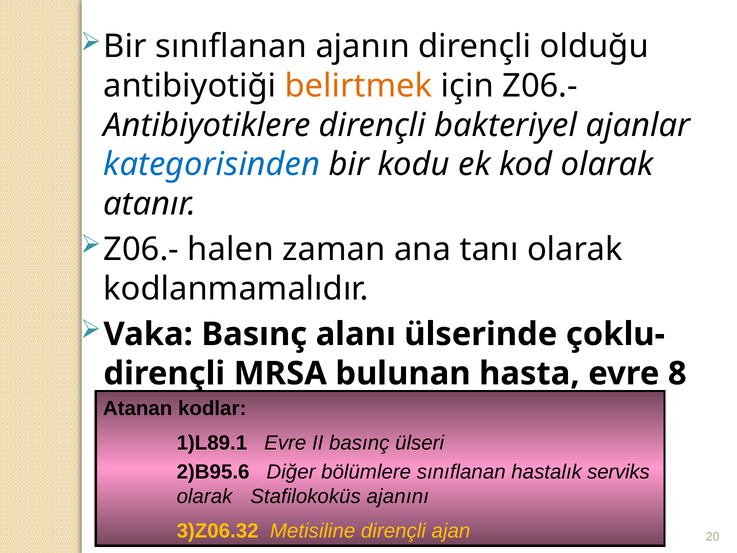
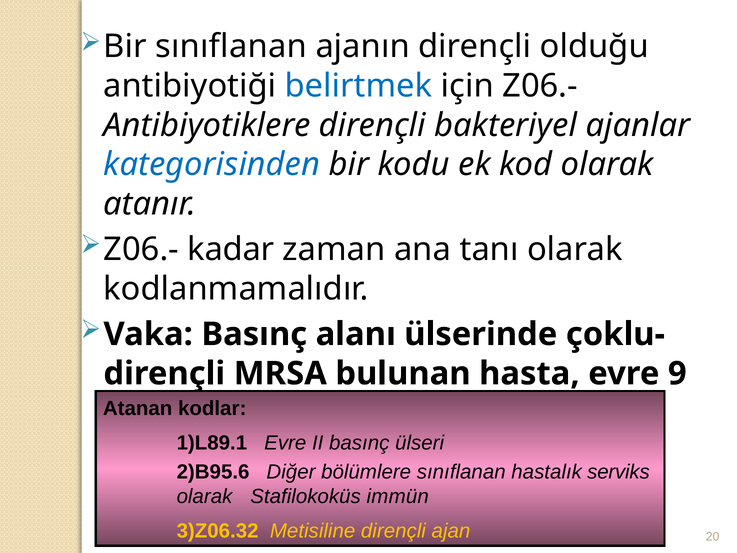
belirtmek colour: orange -> blue (359, 86)
halen: halen -> kadar (231, 249)
8: 8 -> 9 (677, 373)
ajanını: ajanını -> immün (398, 496)
